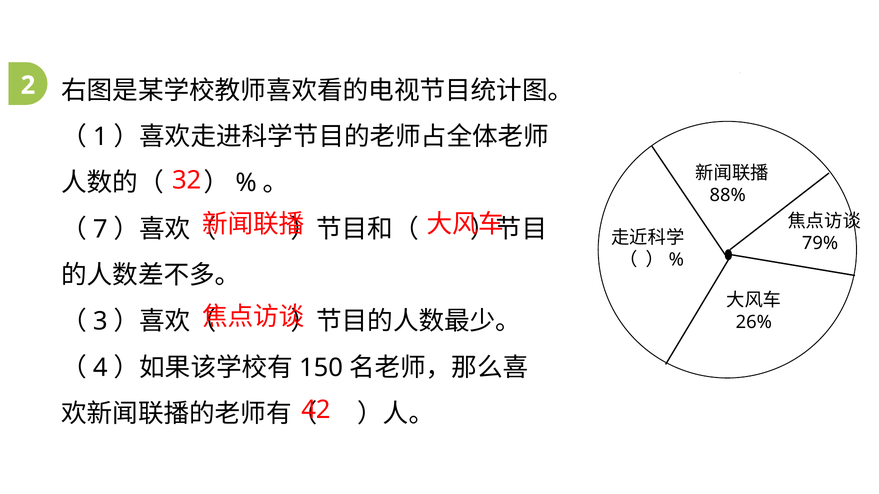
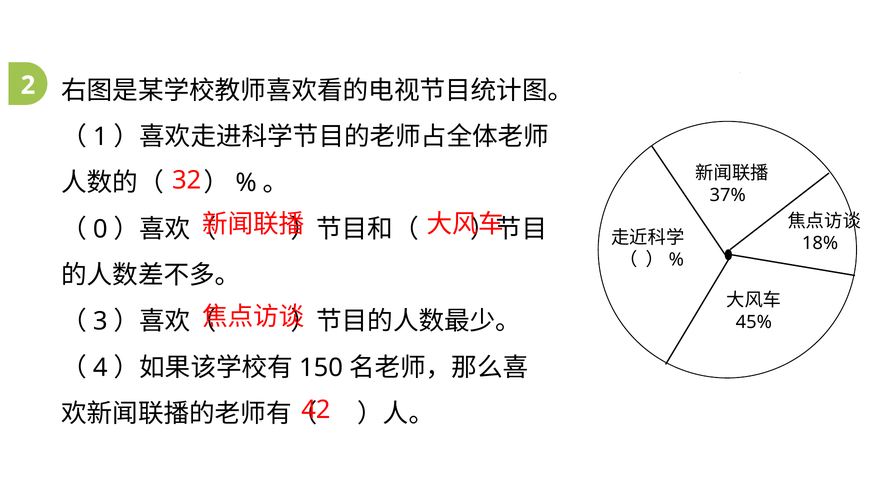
88%: 88% -> 37% (728, 195)
7: 7 -> 0 (100, 229)
79%: 79% -> 18% (820, 243)
26%: 26% -> 45% (754, 322)
